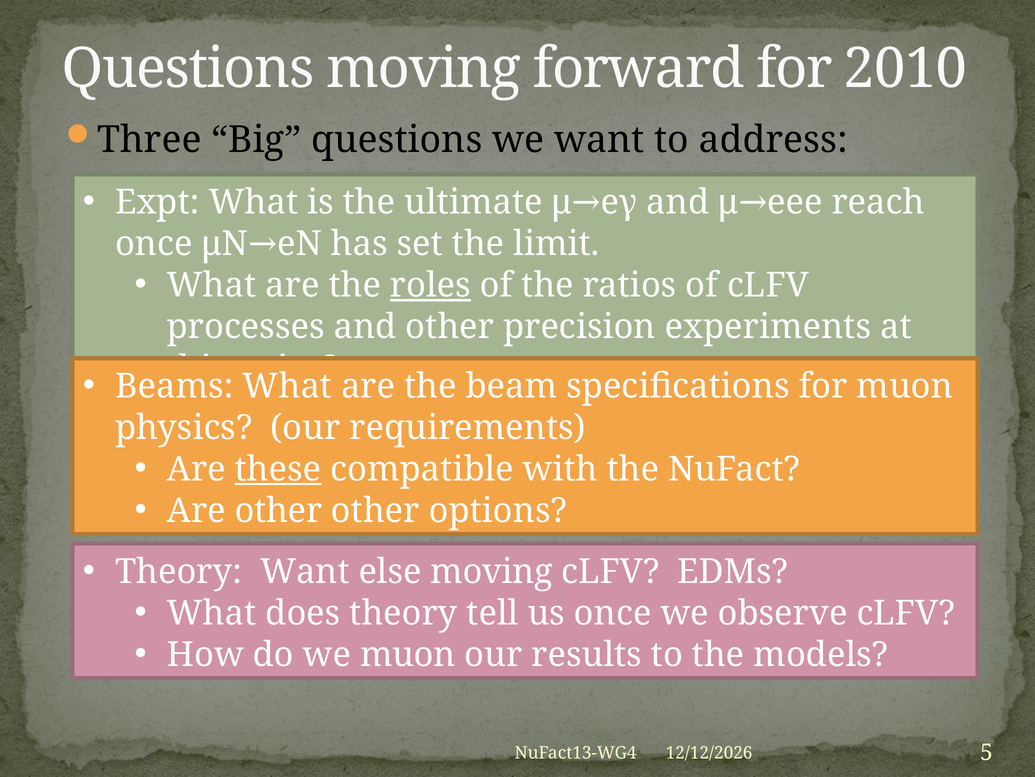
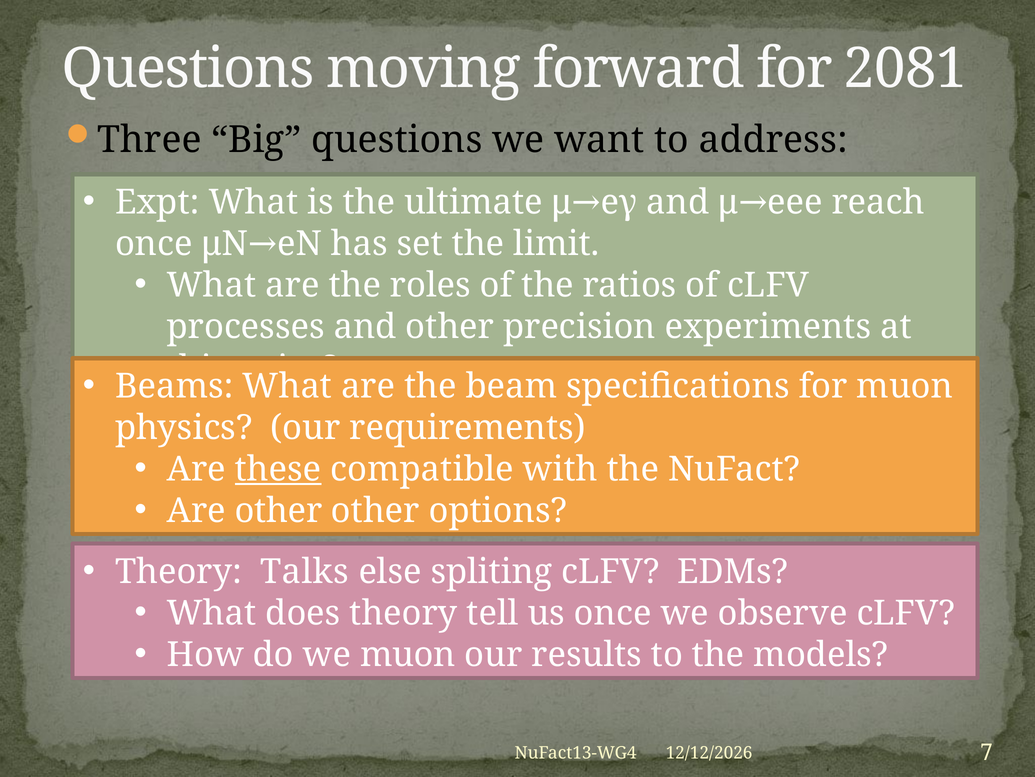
2010: 2010 -> 2081 (905, 69)
roles underline: present -> none (430, 285)
Theory Want: Want -> Talks (305, 571)
else moving: moving -> spliting (492, 571)
5: 5 -> 7 (987, 752)
